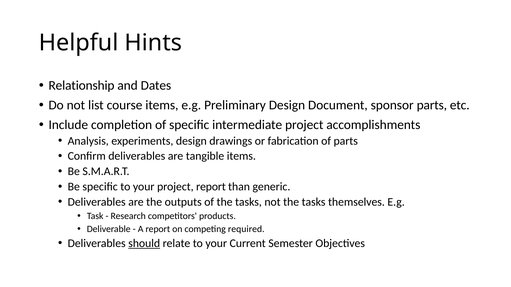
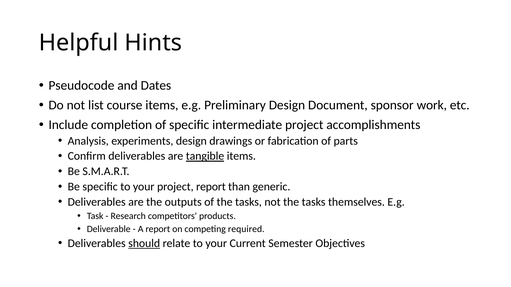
Relationship: Relationship -> Pseudocode (81, 86)
sponsor parts: parts -> work (432, 105)
tangible underline: none -> present (205, 156)
